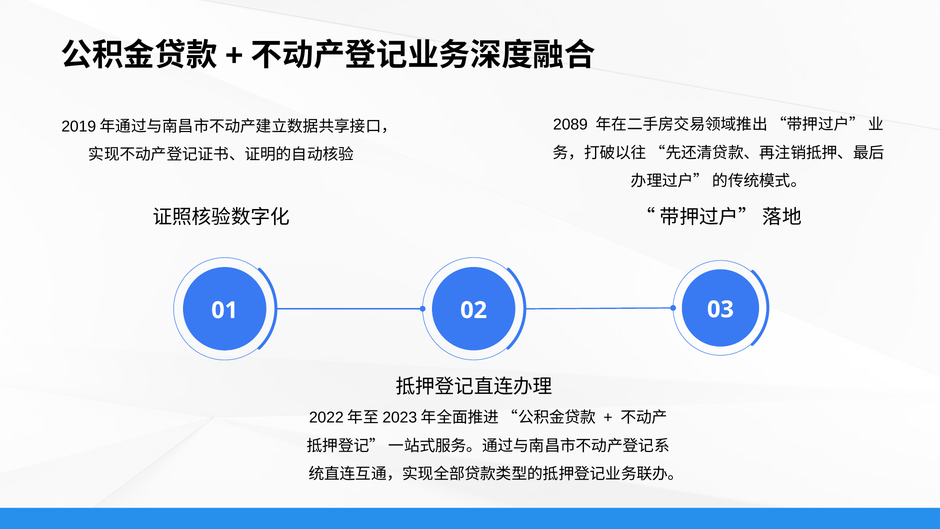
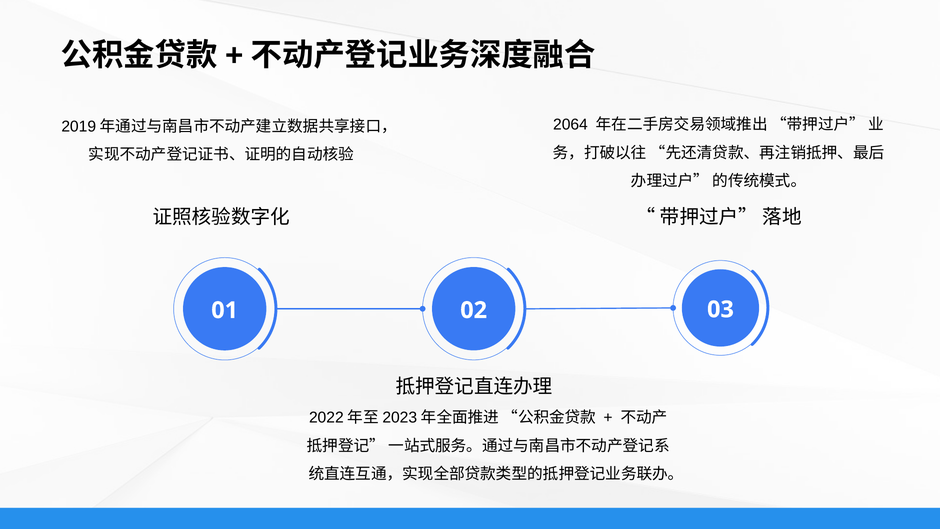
2089: 2089 -> 2064 (570, 125)
